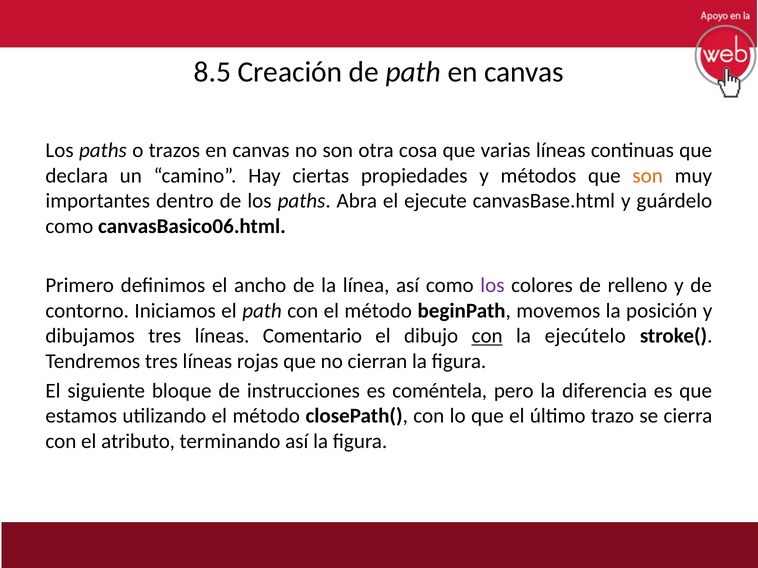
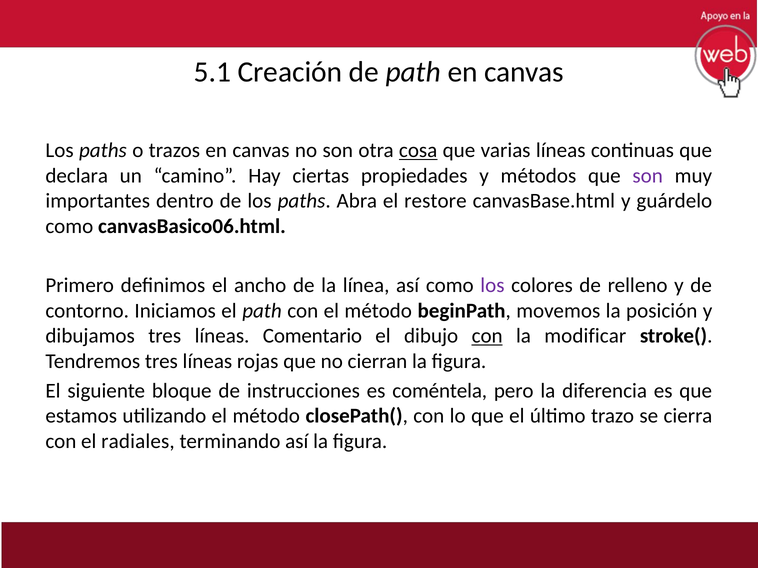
8.5: 8.5 -> 5.1 (213, 72)
cosa underline: none -> present (418, 151)
son colour: orange -> purple (648, 176)
ejecute: ejecute -> restore (435, 201)
ejecútelo: ejecútelo -> modificar (585, 336)
atributo: atributo -> radiales (138, 442)
